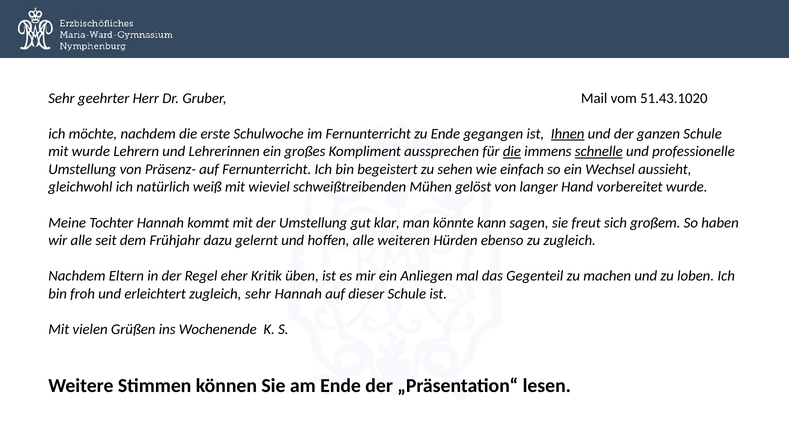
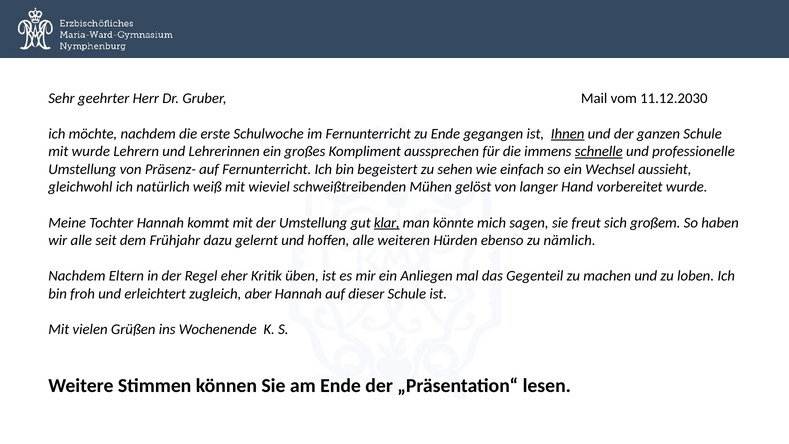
51.43.1020: 51.43.1020 -> 11.12.2030 (674, 98)
die underline: present -> none (512, 152)
klar underline: none -> present (387, 223)
kann: kann -> mich (492, 223)
zu zugleich: zugleich -> nämlich (570, 240)
zugleich sehr: sehr -> aber (258, 294)
